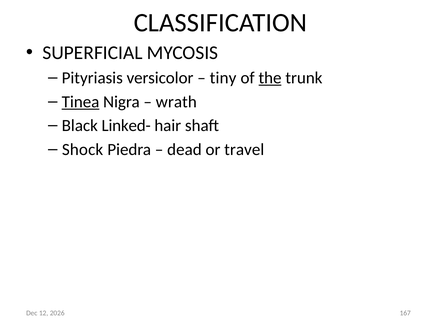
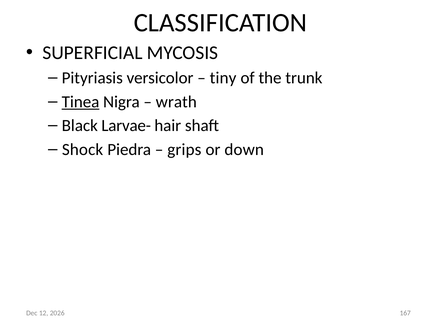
the underline: present -> none (270, 78)
Linked-: Linked- -> Larvae- (126, 125)
dead: dead -> grips (184, 149)
travel: travel -> down (244, 149)
